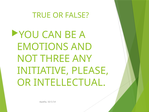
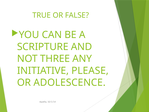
EMOTIONS: EMOTIONS -> SCRIPTURE (43, 47)
INTELLECTUAL: INTELLECTUAL -> ADOLESCENCE (70, 82)
